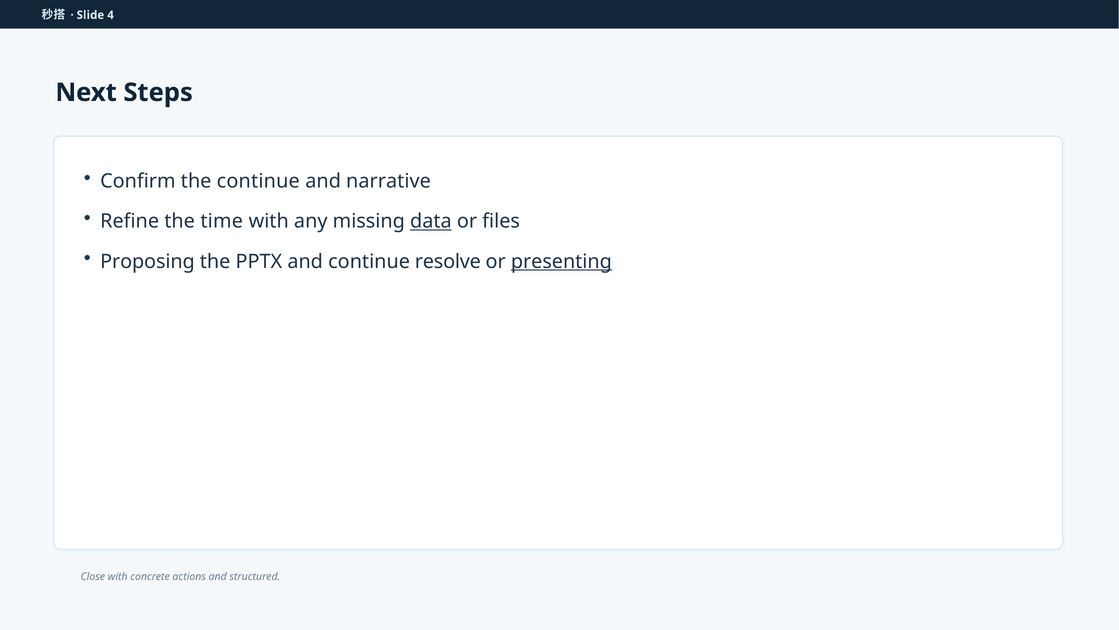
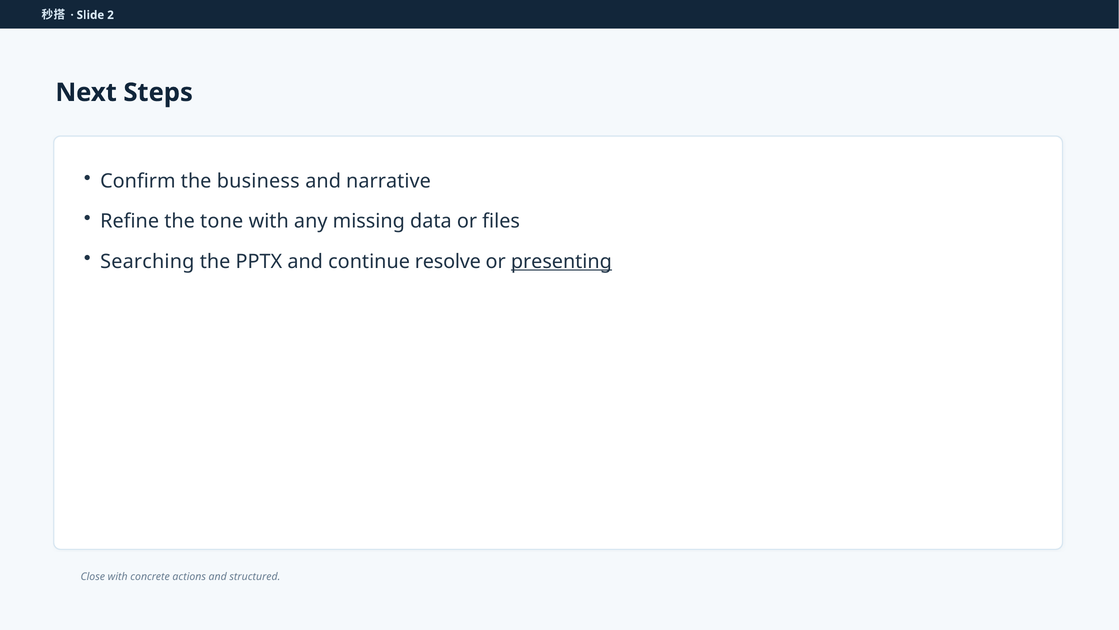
4: 4 -> 2 (111, 15)
the continue: continue -> business (258, 181)
time: time -> tone (222, 221)
data underline: present -> none (431, 221)
Proposing: Proposing -> Searching (147, 261)
